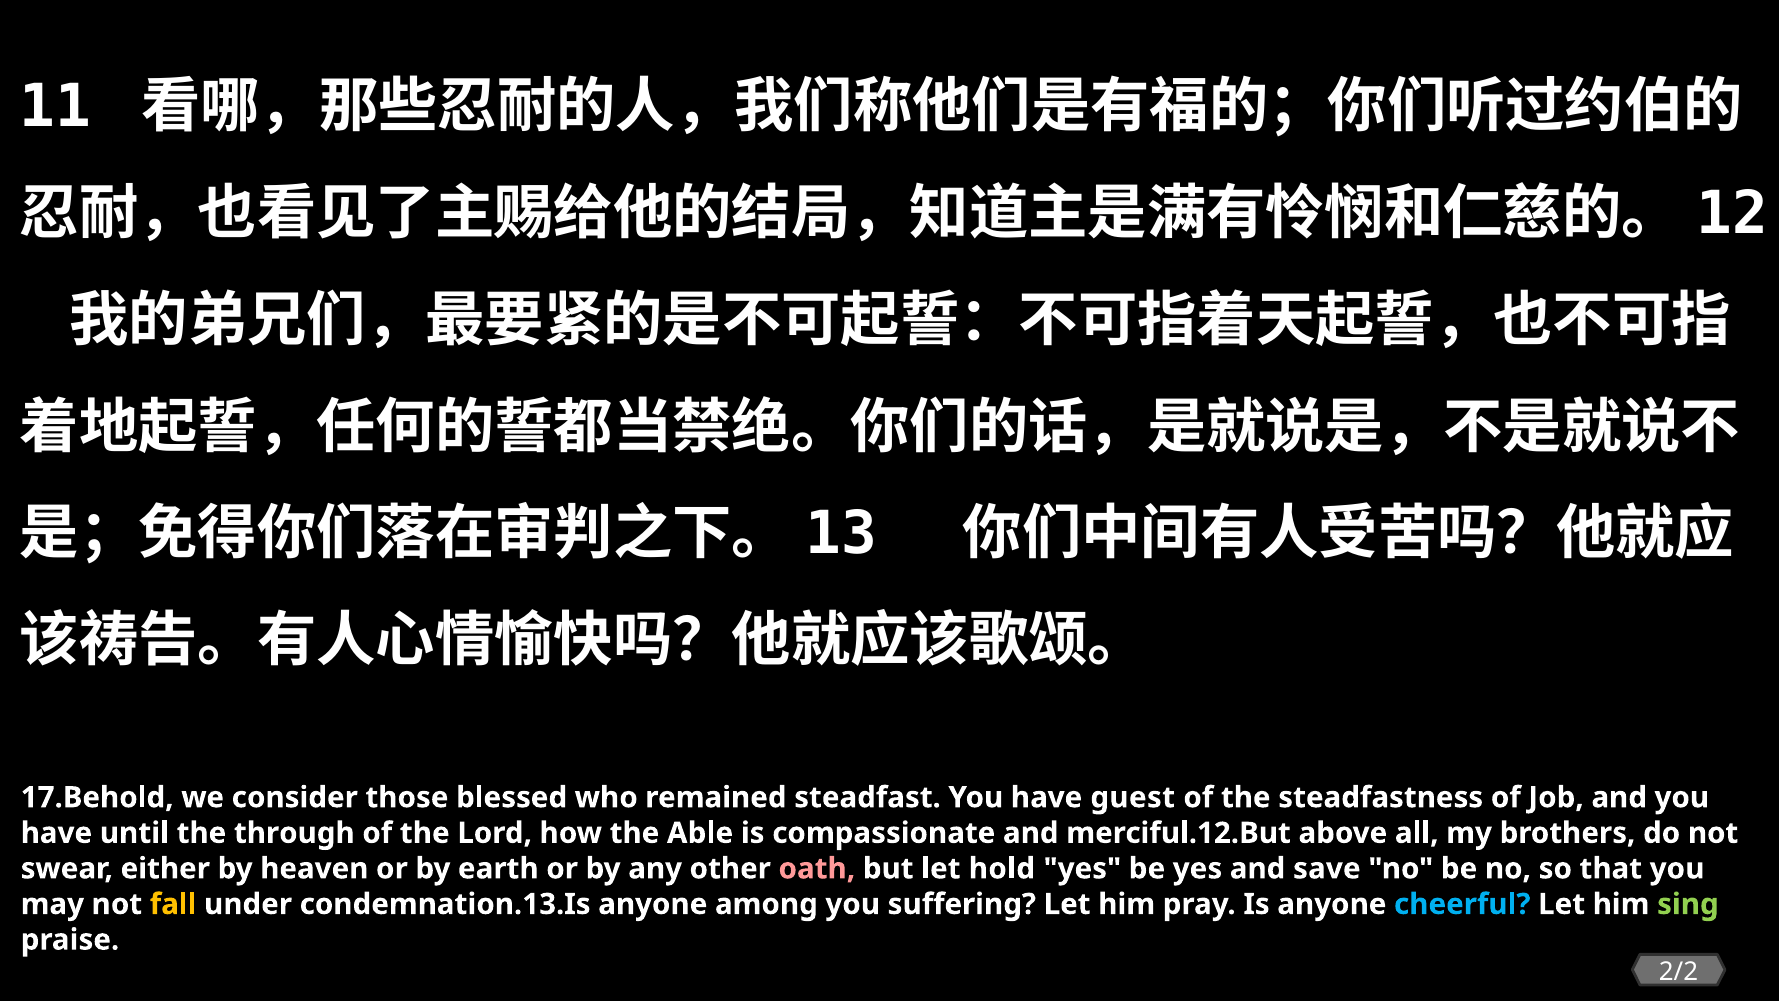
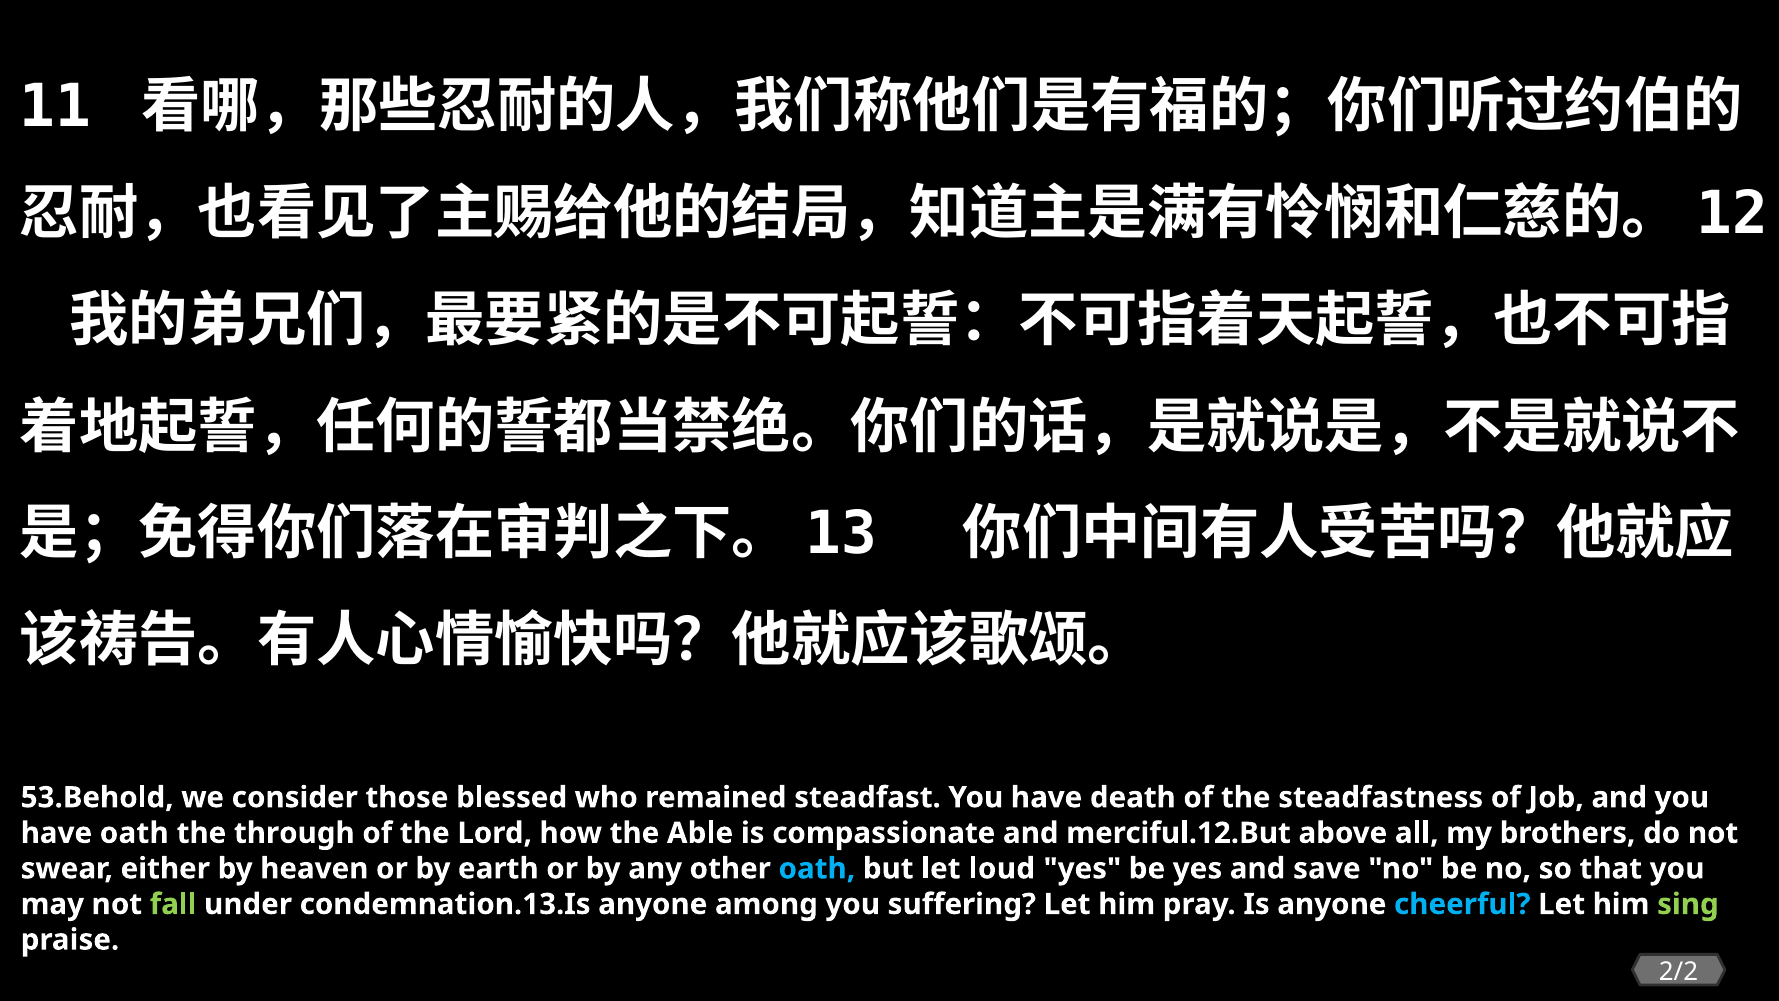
17.Behold: 17.Behold -> 53.Behold (97, 797)
guest: guest -> death (1133, 797)
have until: until -> oath (134, 833)
oath colour: pink -> light blue (817, 868)
hold: hold -> loud (1002, 868)
fall colour: yellow -> light green (173, 904)
